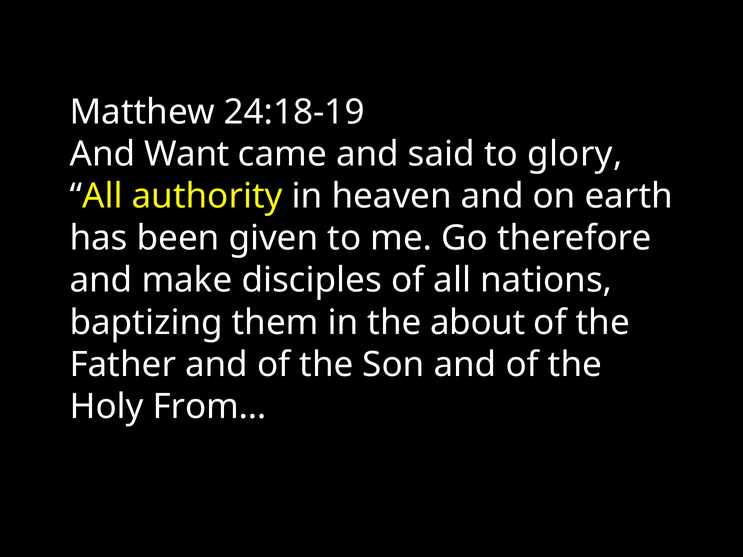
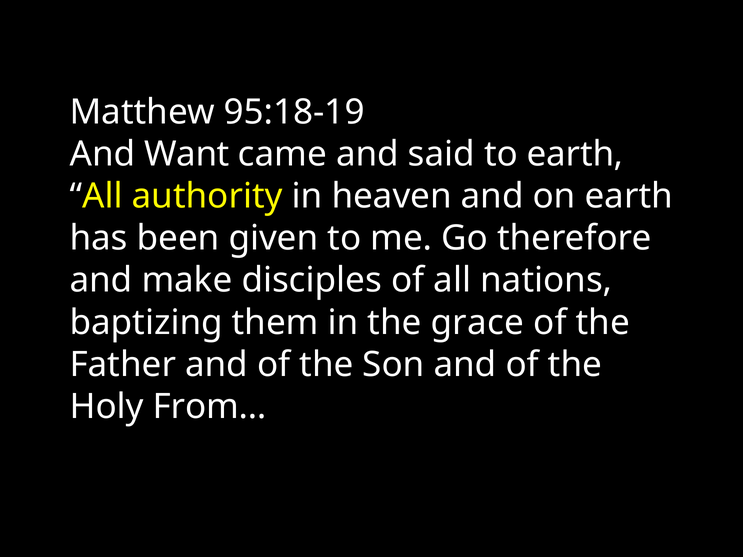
24:18-19: 24:18-19 -> 95:18-19 (294, 112)
to glory: glory -> earth (575, 154)
about: about -> grace (477, 323)
